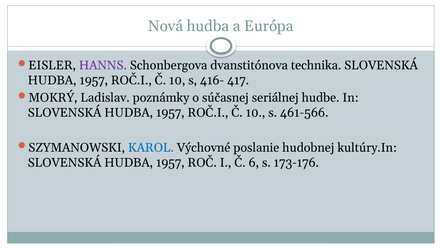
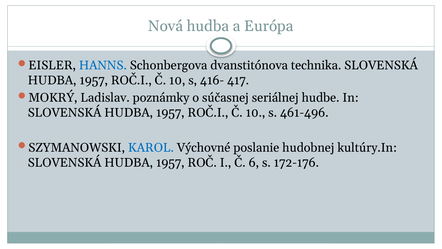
HANNS colour: purple -> blue (103, 65)
461-566: 461-566 -> 461-496 (304, 113)
173-176: 173-176 -> 172-176 (296, 162)
